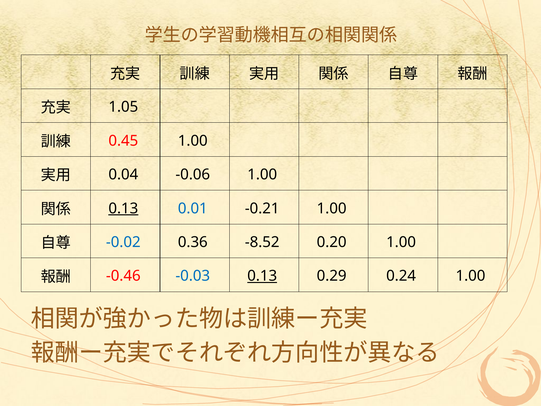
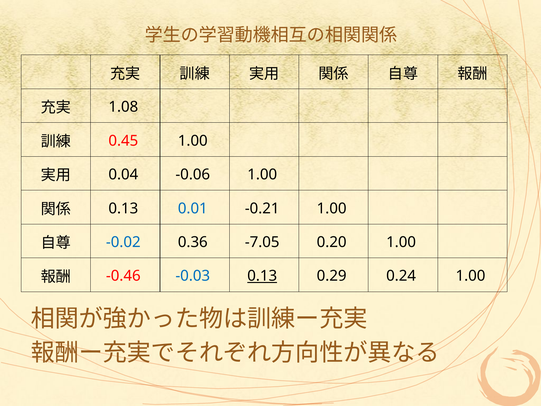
1.05: 1.05 -> 1.08 (123, 107)
0.13 underline: present -> none (123, 208)
-8.52: -8.52 -> -7.05 (262, 242)
